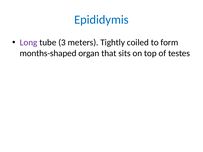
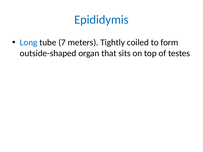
Long colour: purple -> blue (29, 43)
3: 3 -> 7 (62, 43)
months-shaped: months-shaped -> outside-shaped (48, 53)
